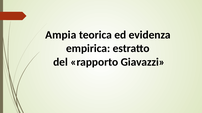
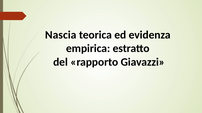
Ampia: Ampia -> Nascia (61, 35)
